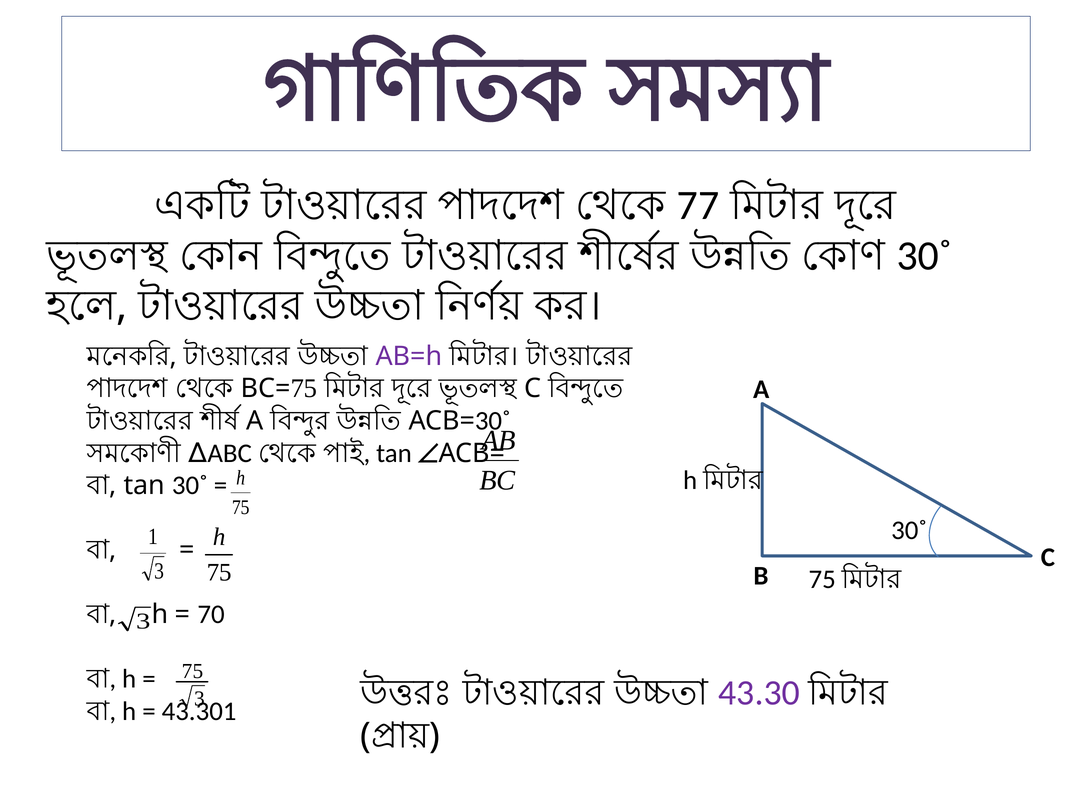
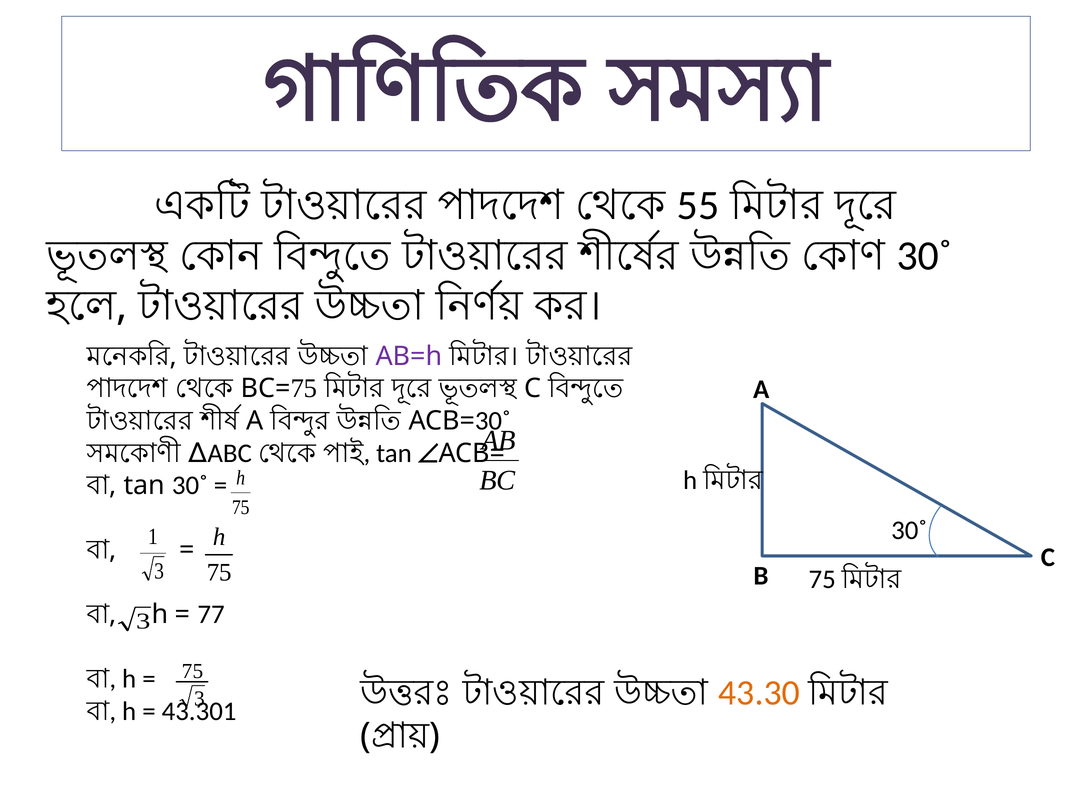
77: 77 -> 55 (698, 205)
70: 70 -> 77 (211, 615)
43.30 colour: purple -> orange (759, 693)
